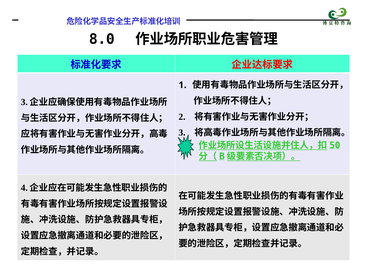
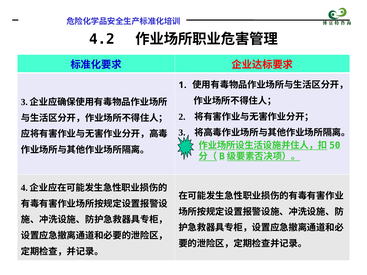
8.0: 8.0 -> 4.2 (102, 39)
